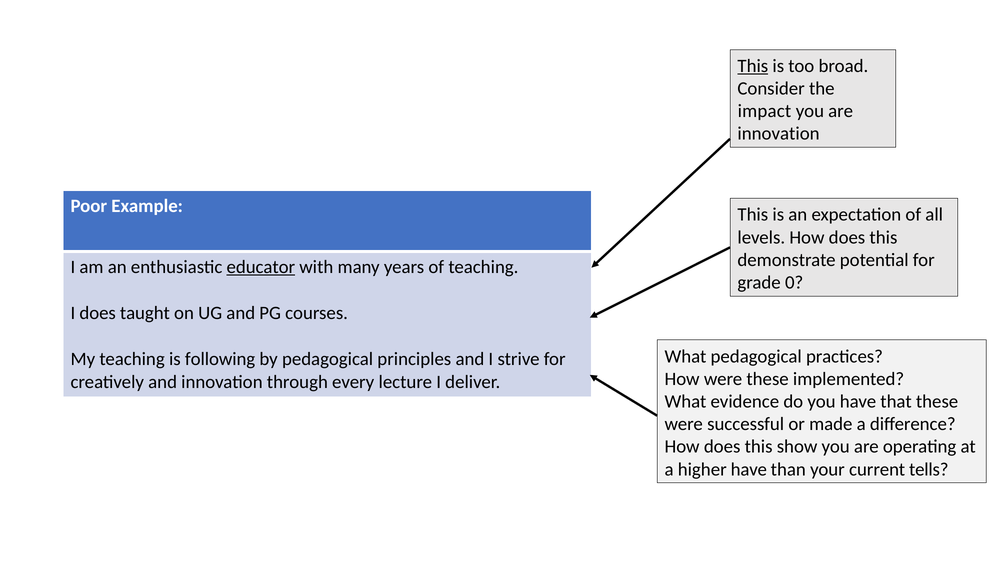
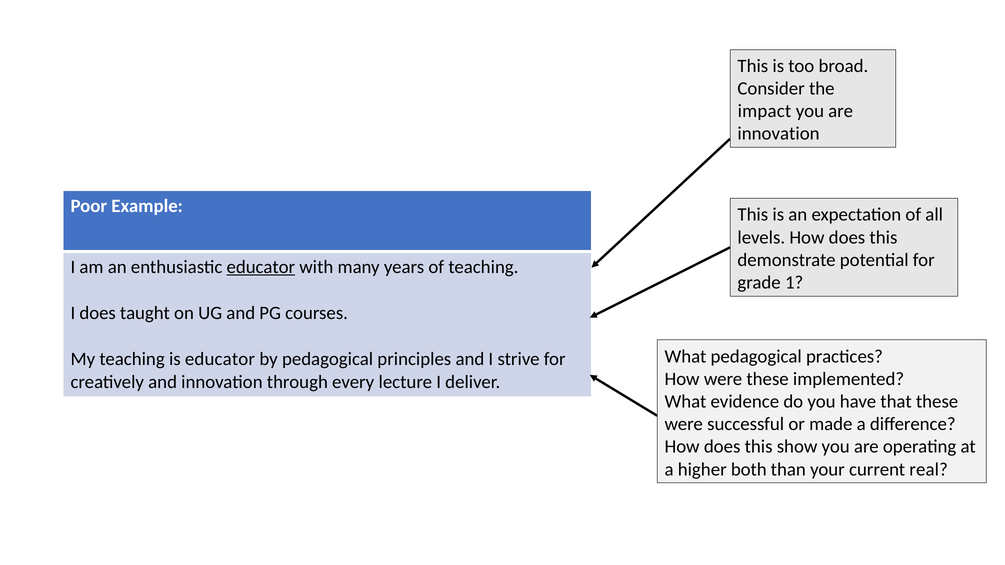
This underline: present -> none (753, 66)
0: 0 -> 1 (794, 283)
is following: following -> educator (220, 359)
higher have: have -> both (749, 470)
tells: tells -> real (929, 470)
